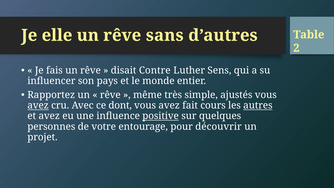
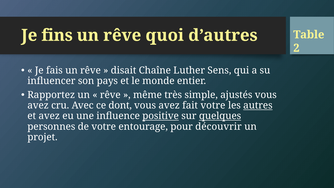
elle: elle -> fins (57, 35)
sans: sans -> quoi (165, 35)
Contre: Contre -> Chaîne (155, 70)
avez underline: present -> none (38, 105)
fait cours: cours -> votre (213, 105)
quelques underline: none -> present (220, 116)
